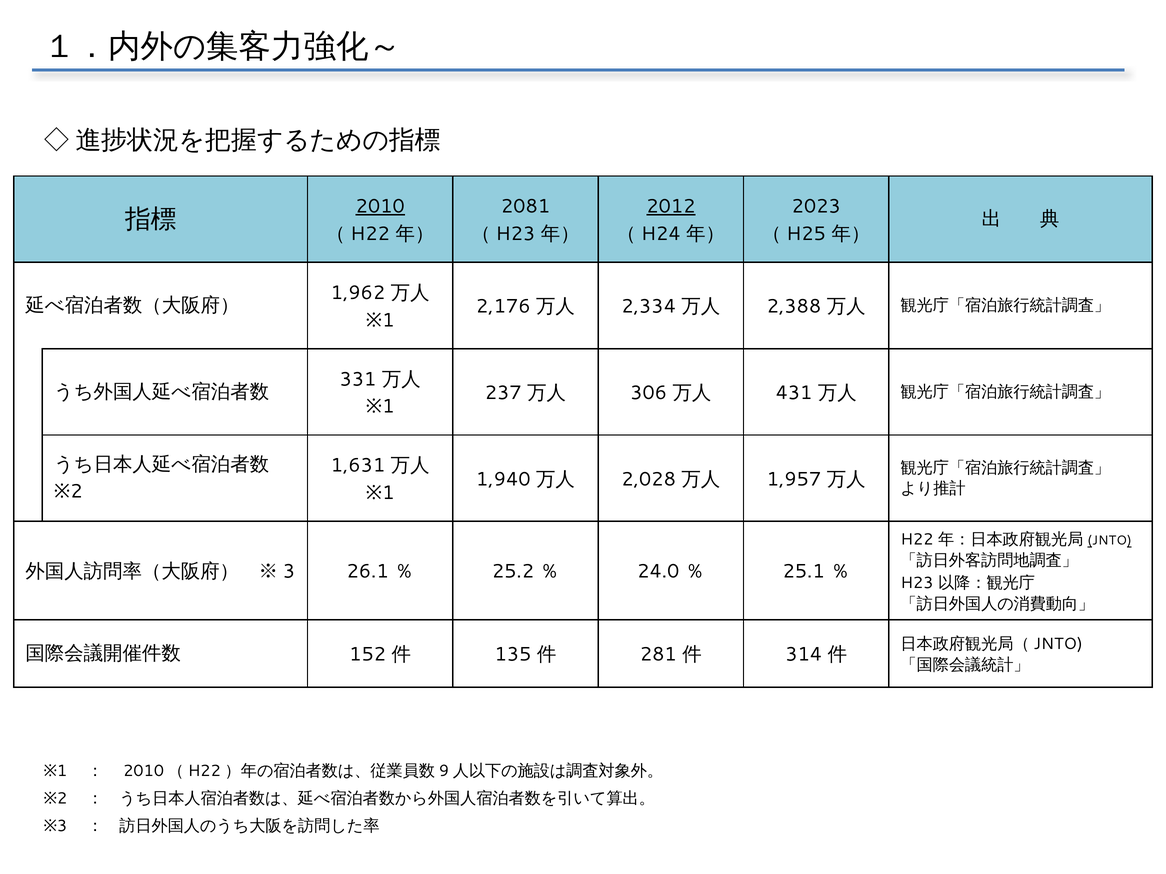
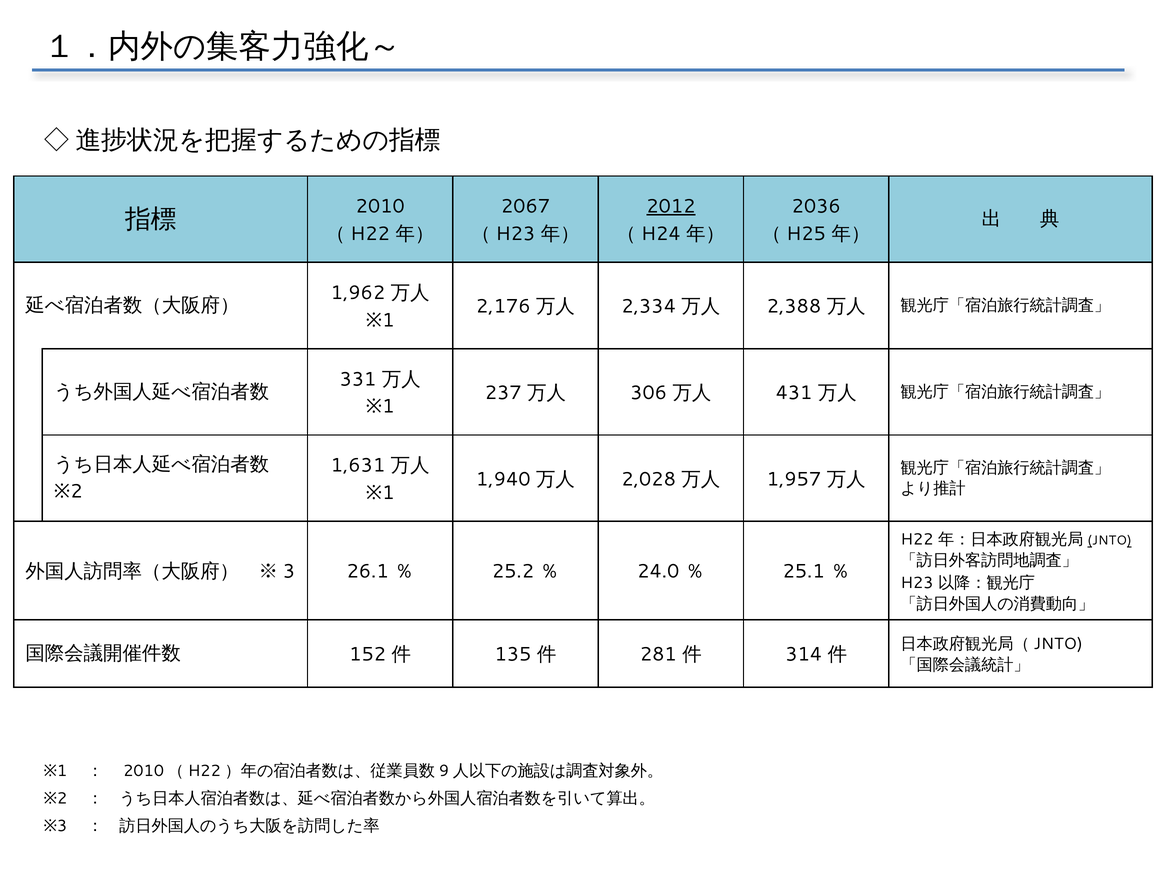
2010 underline: present -> none (380, 207)
2081: 2081 -> 2067 (526, 207)
2023: 2023 -> 2036 (816, 207)
